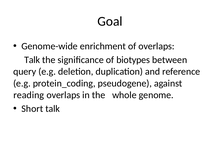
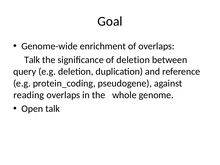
of biotypes: biotypes -> deletion (133, 60)
Short: Short -> Open (32, 109)
